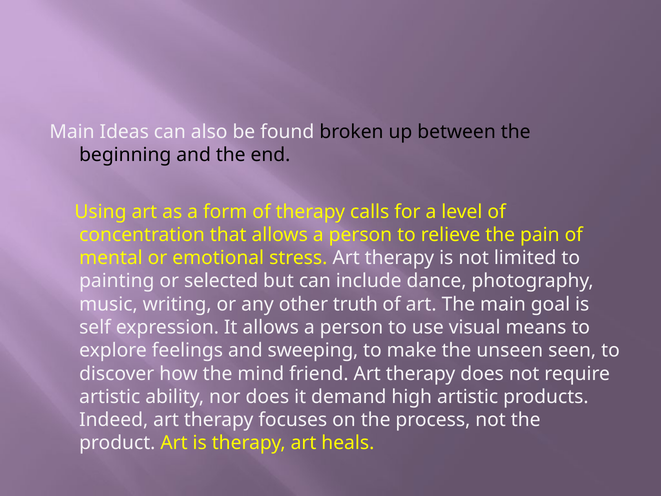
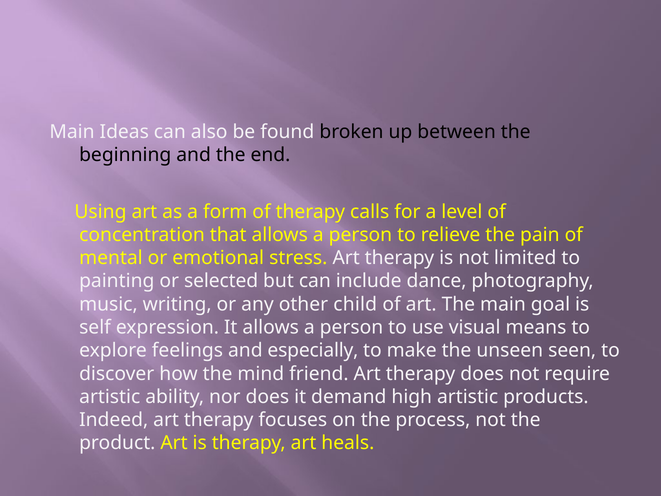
truth: truth -> child (355, 304)
sweeping: sweeping -> especially (313, 350)
